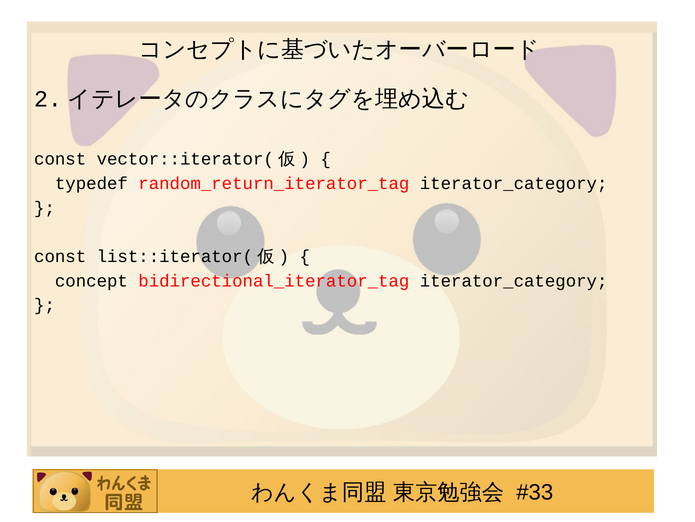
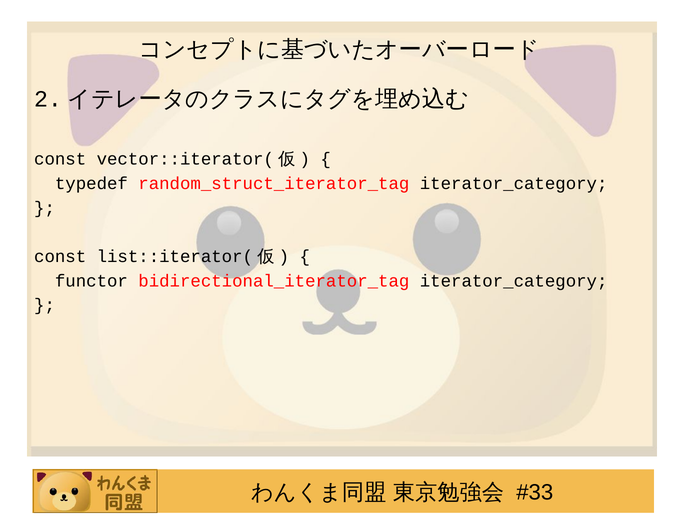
random_return_iterator_tag: random_return_iterator_tag -> random_struct_iterator_tag (274, 183)
concept: concept -> functor (91, 280)
